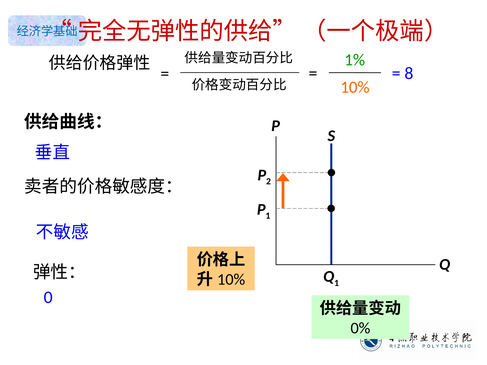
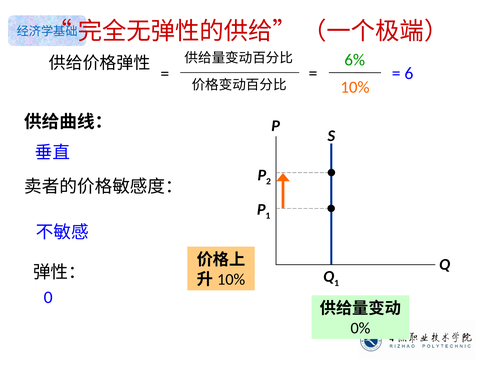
1%: 1% -> 6% (355, 60)
8: 8 -> 6 (409, 73)
